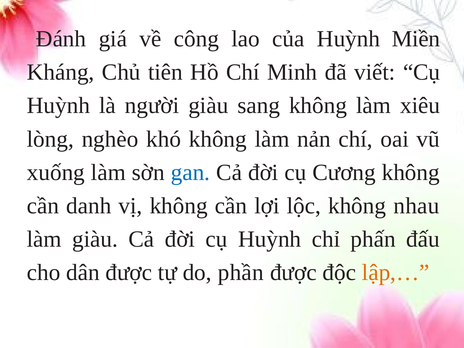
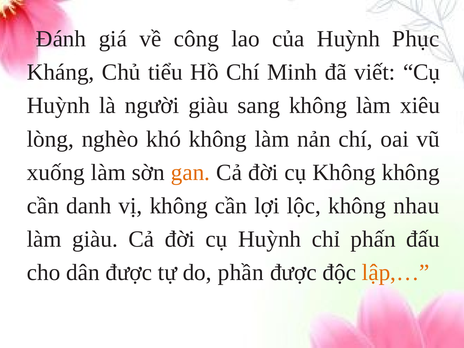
Miền: Miền -> Phục (416, 39)
tiên: tiên -> tiểu (165, 72)
gan colour: blue -> orange (190, 172)
cụ Cương: Cương -> Không (344, 172)
